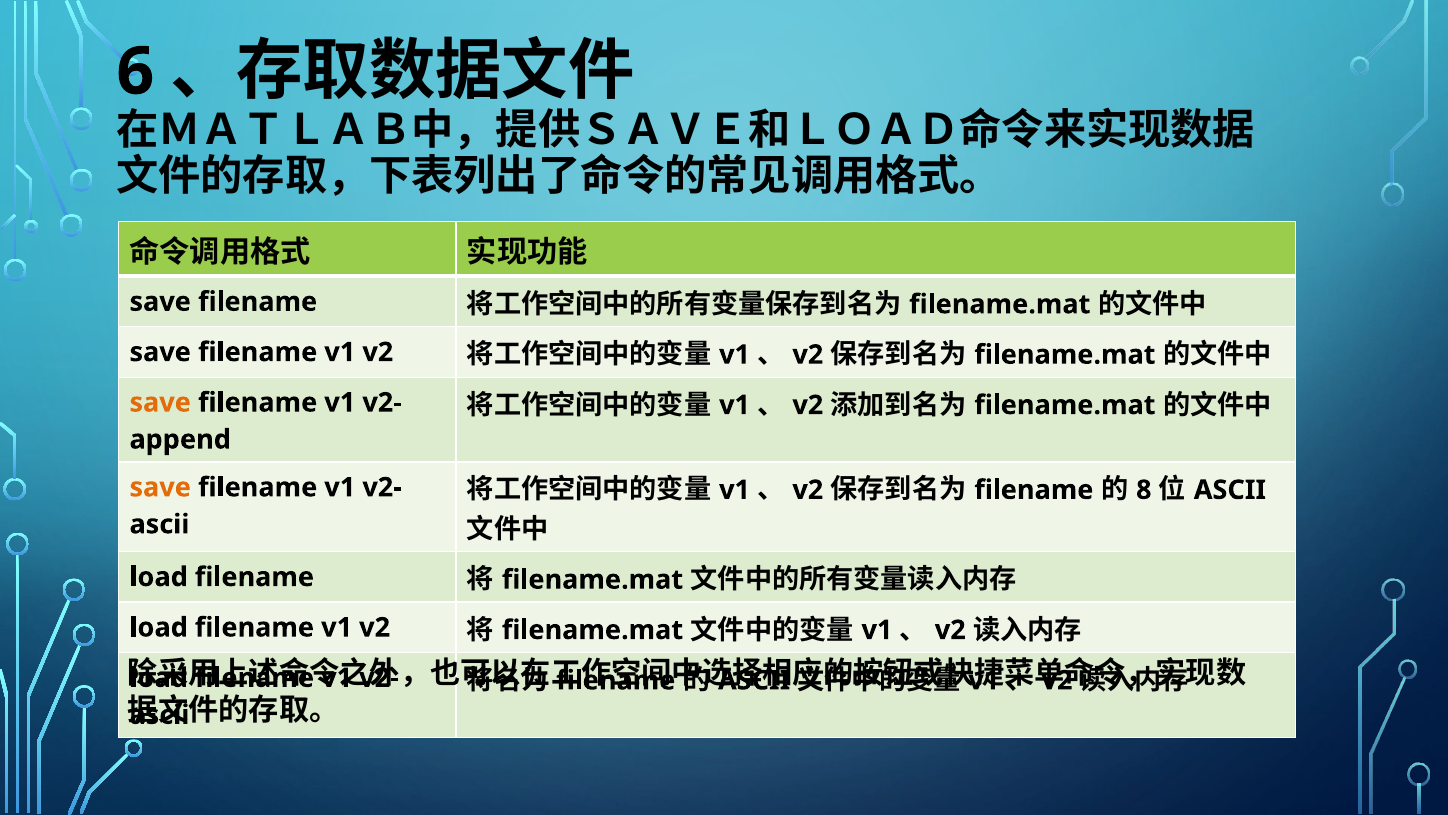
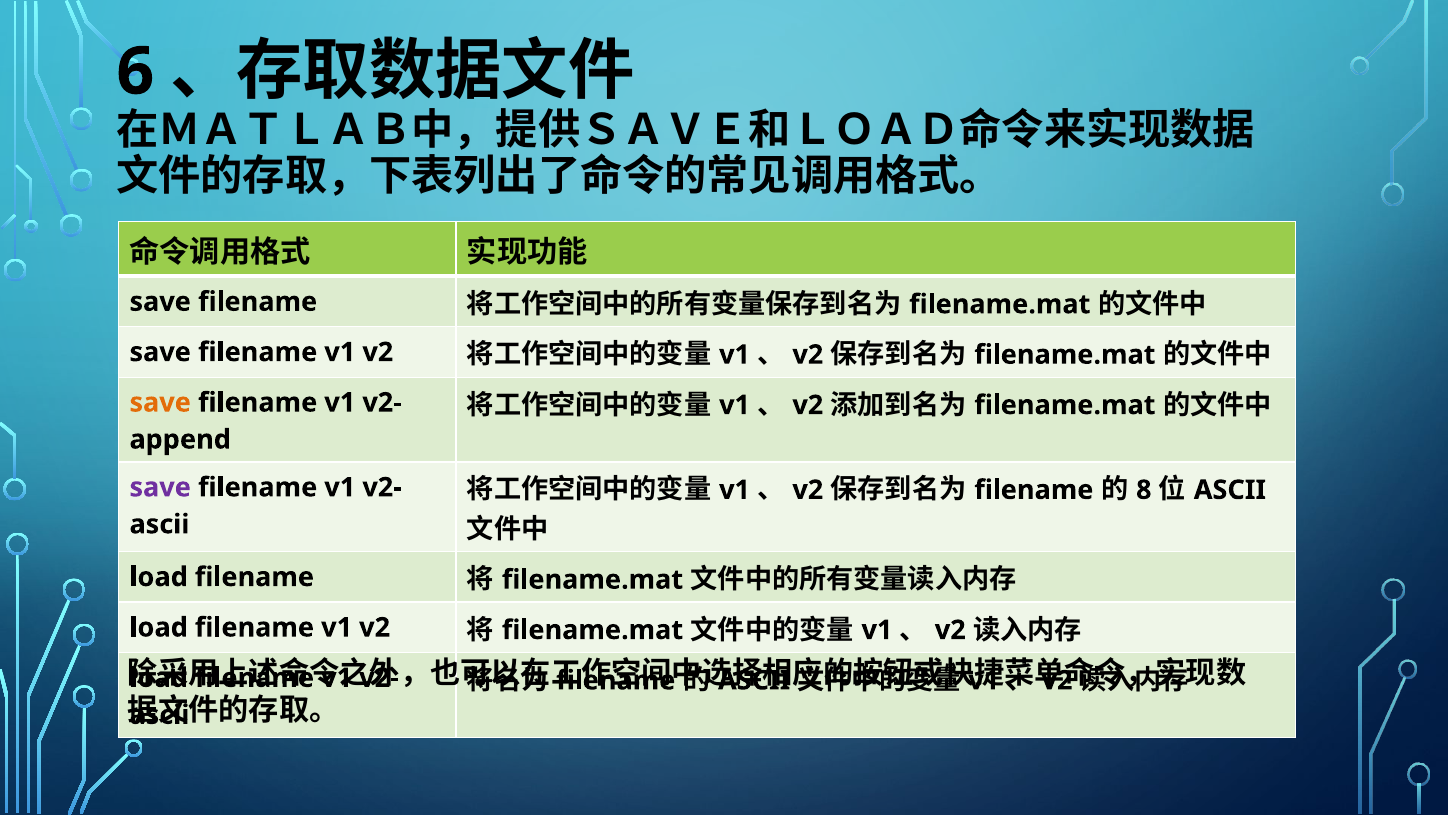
save colour: orange -> purple (160, 487)
